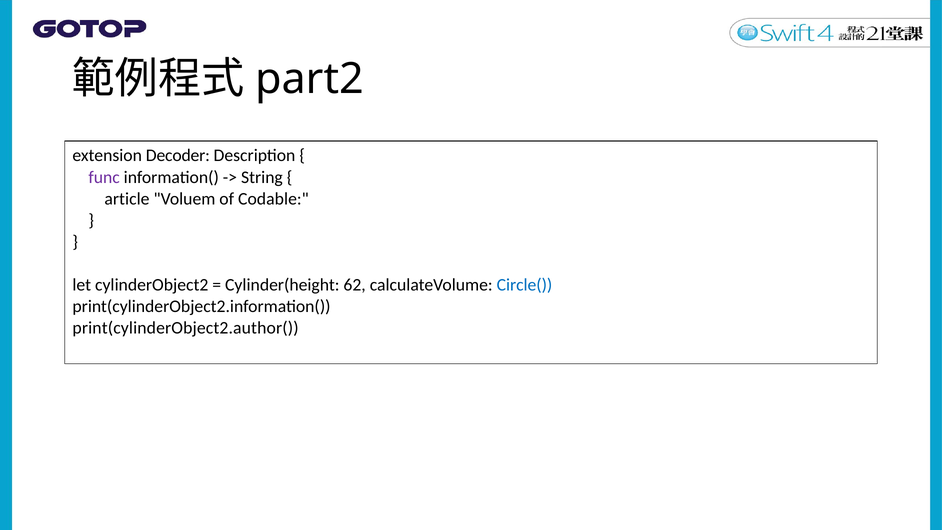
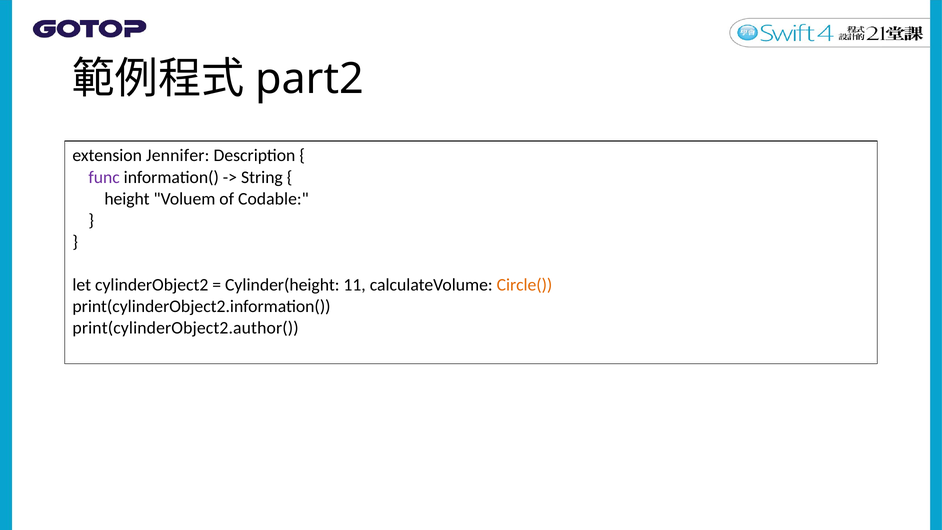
Decoder: Decoder -> Jennifer (178, 156)
article: article -> height (127, 199)
62: 62 -> 11 (355, 285)
Circle( colour: blue -> orange (524, 285)
